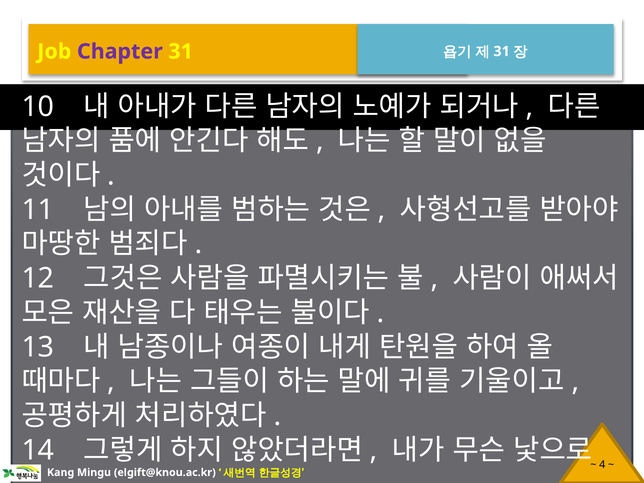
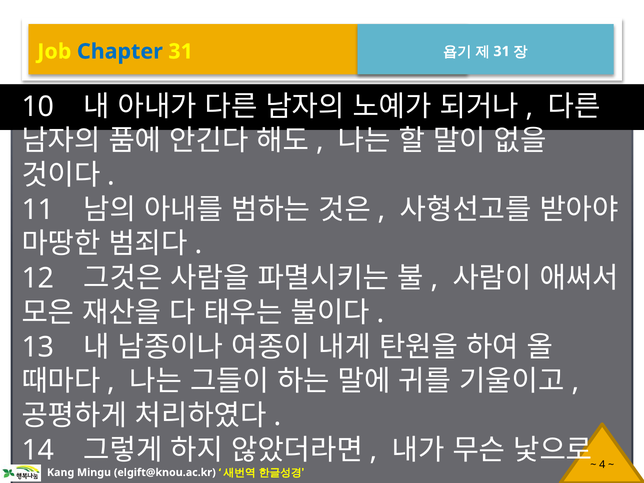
Chapter colour: purple -> blue (120, 52)
